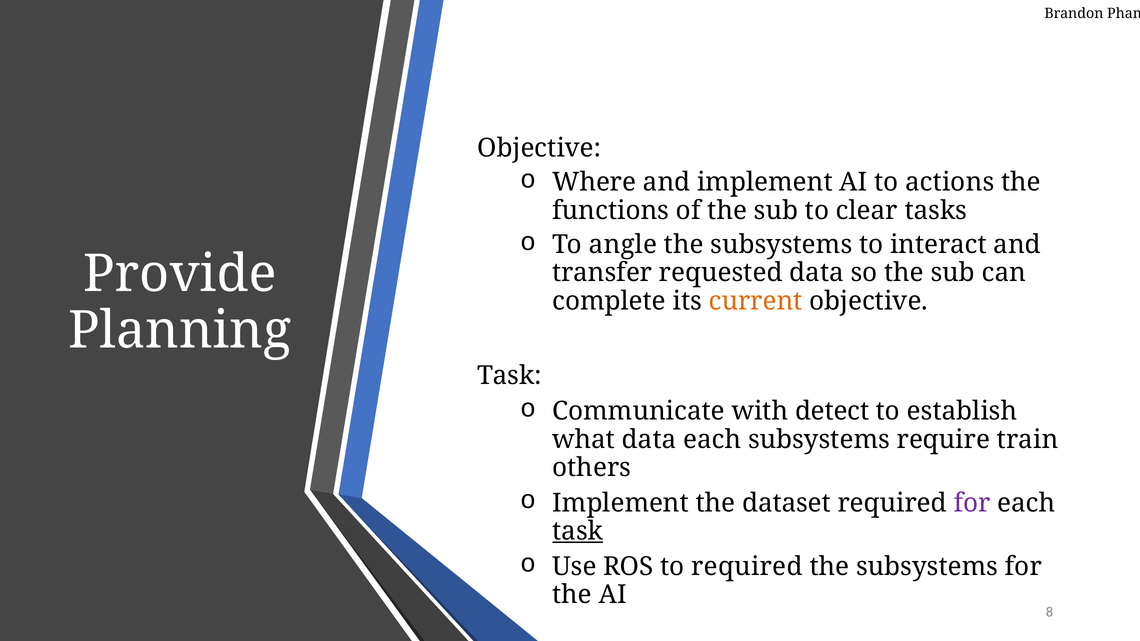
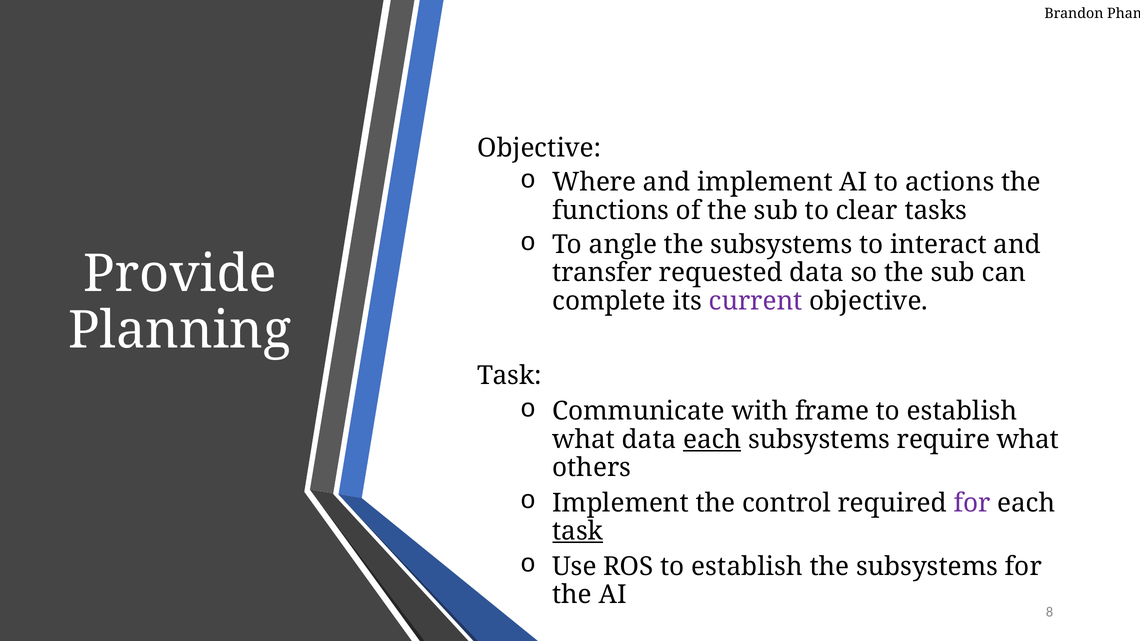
current colour: orange -> purple (756, 301)
detect: detect -> frame (832, 411)
each underline: none -> present (712, 440)
require train: train -> what (1028, 440)
dataset: dataset -> control (787, 503)
ROS to required: required -> establish (747, 567)
